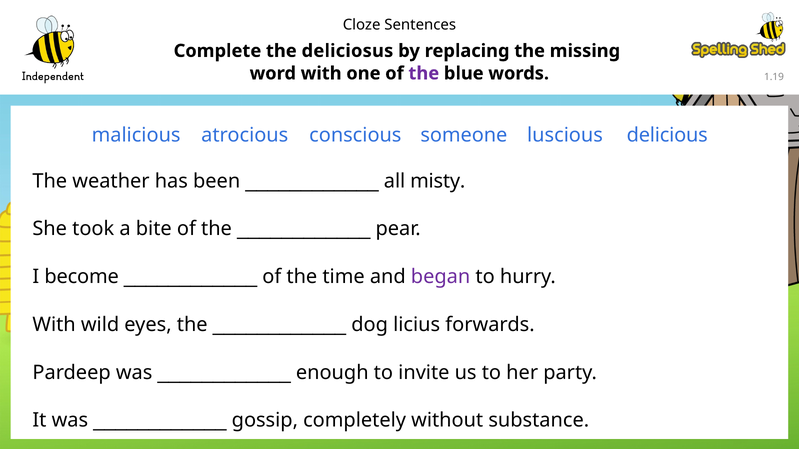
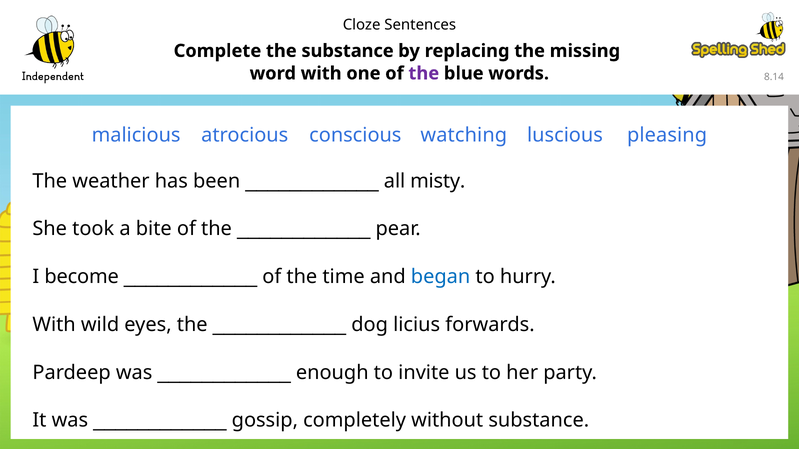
the deliciosus: deliciosus -> substance (348, 51)
1.19: 1.19 -> 8.14 (774, 77)
someone: someone -> watching (464, 135)
delicious: delicious -> pleasing (667, 135)
began colour: purple -> blue (441, 277)
